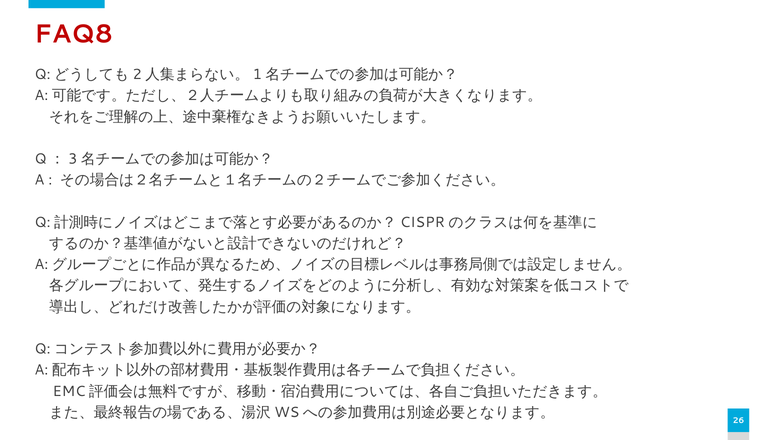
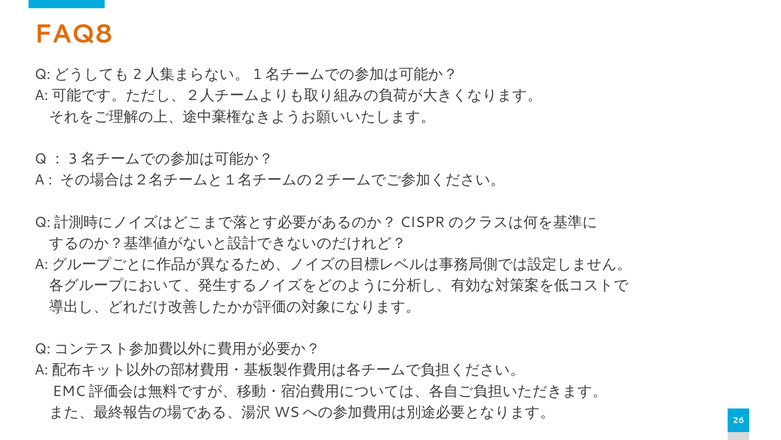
FAQ8 colour: red -> orange (74, 34)
